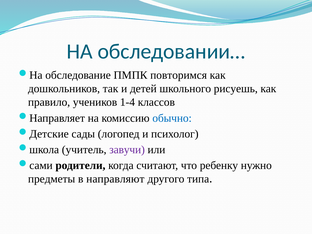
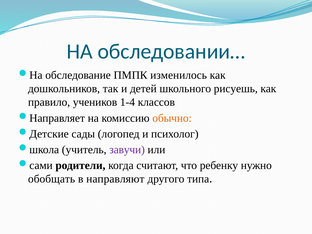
повторимся: повторимся -> изменилось (179, 75)
обычно colour: blue -> orange (172, 118)
предметы: предметы -> обобщать (52, 179)
